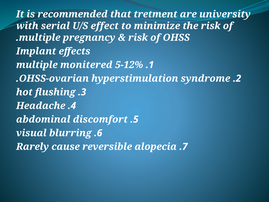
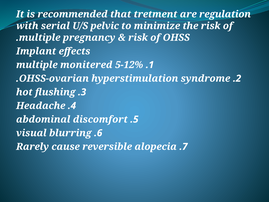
university: university -> regulation (225, 14)
effect: effect -> pelvic (105, 26)
